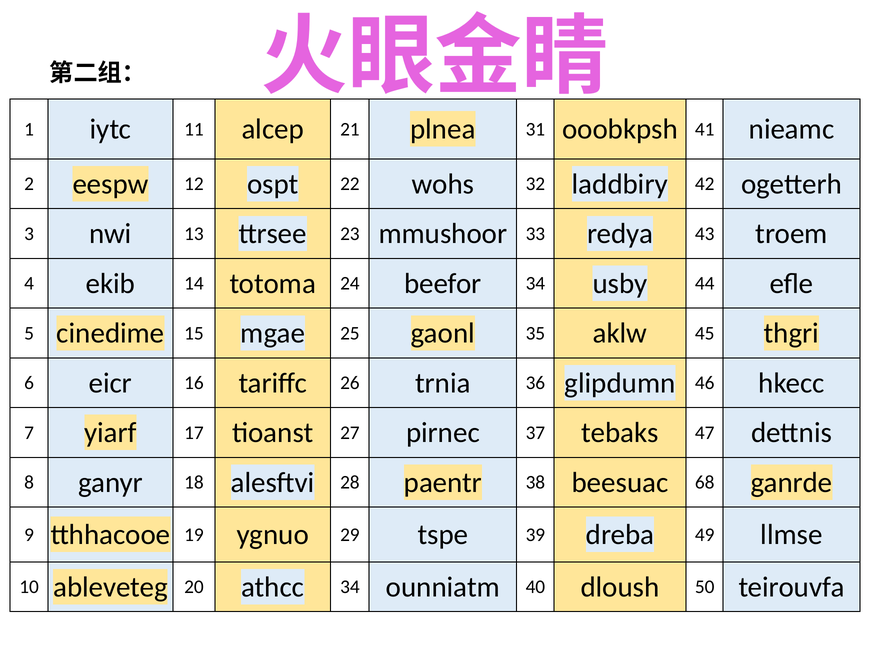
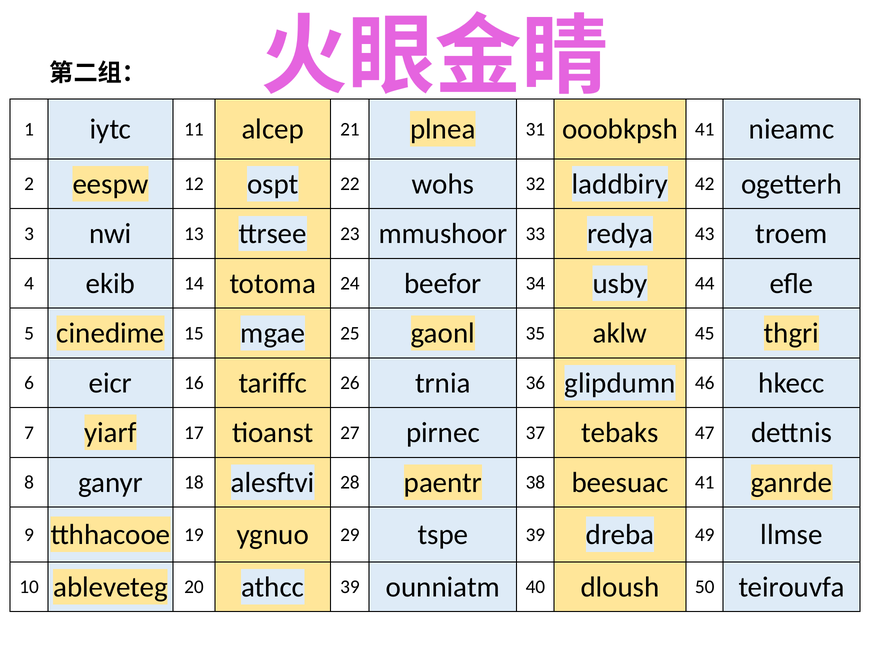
beesuac 68: 68 -> 41 (705, 483)
athcc 34: 34 -> 39 (350, 587)
